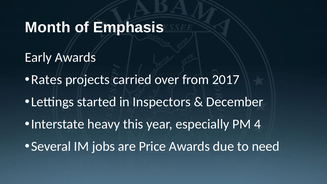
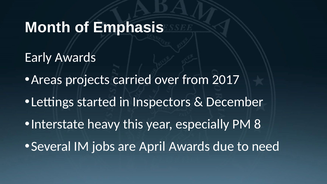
Rates: Rates -> Areas (47, 80)
4: 4 -> 8 (258, 124)
Price: Price -> April (152, 146)
